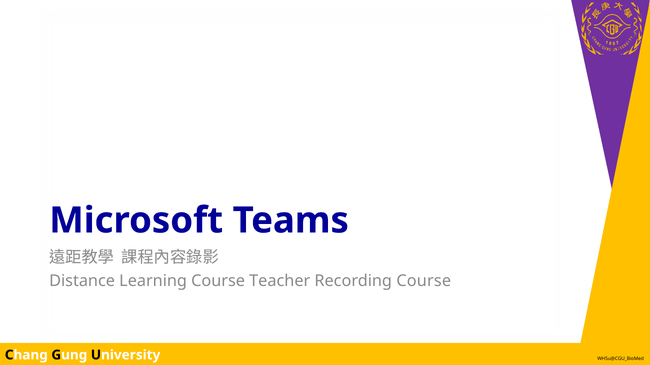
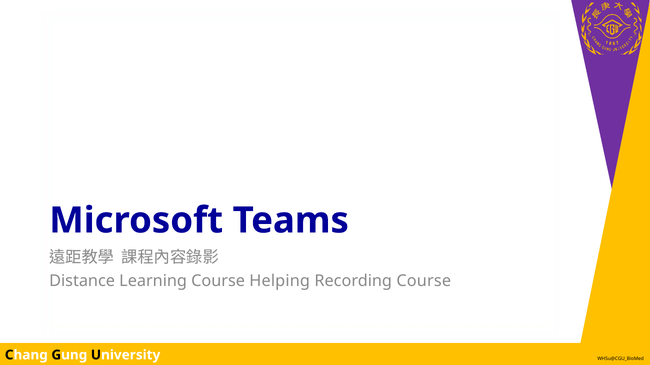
Teacher: Teacher -> Helping (280, 282)
